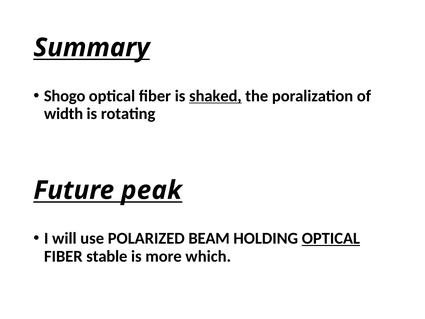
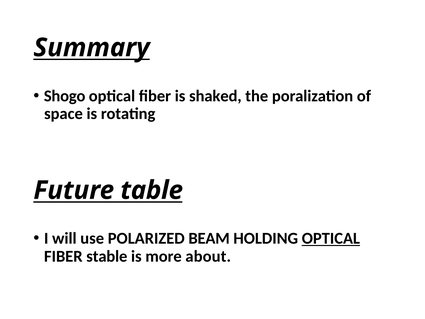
shaked underline: present -> none (215, 96)
width: width -> space (63, 114)
peak: peak -> table (152, 190)
which: which -> about (208, 256)
